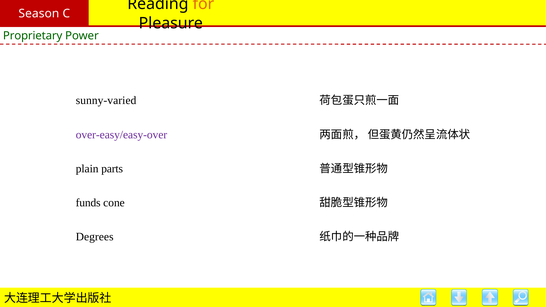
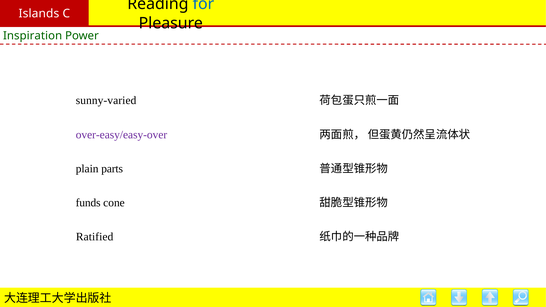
for colour: orange -> blue (203, 4)
Season: Season -> Islands (39, 14)
Proprietary: Proprietary -> Inspiration (33, 36)
Degrees: Degrees -> Ratified (95, 237)
